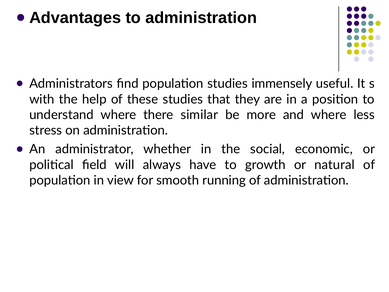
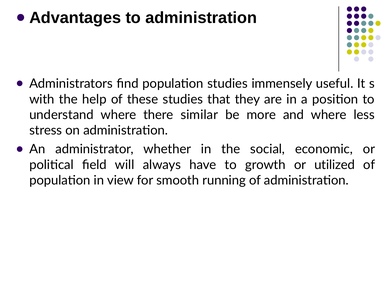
natural: natural -> utilized (335, 165)
